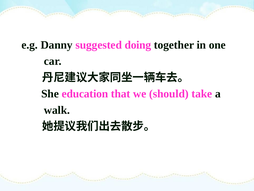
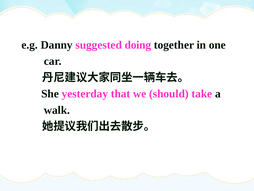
education: education -> yesterday (85, 94)
